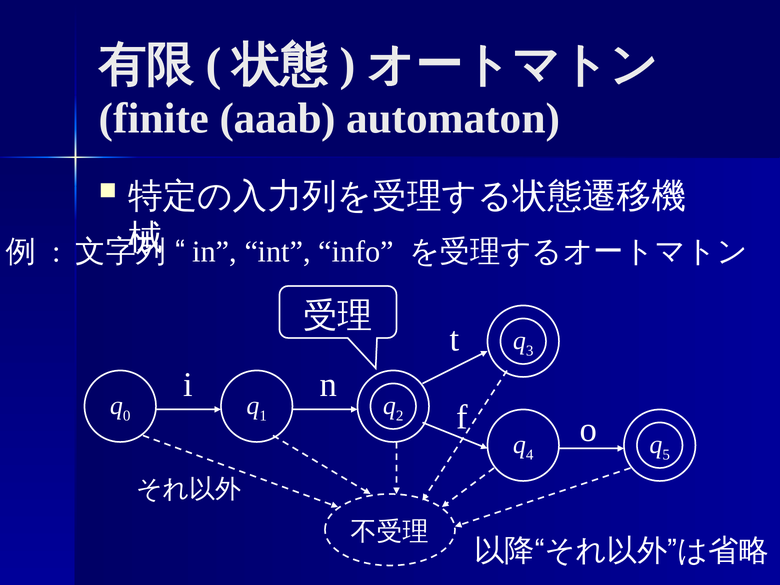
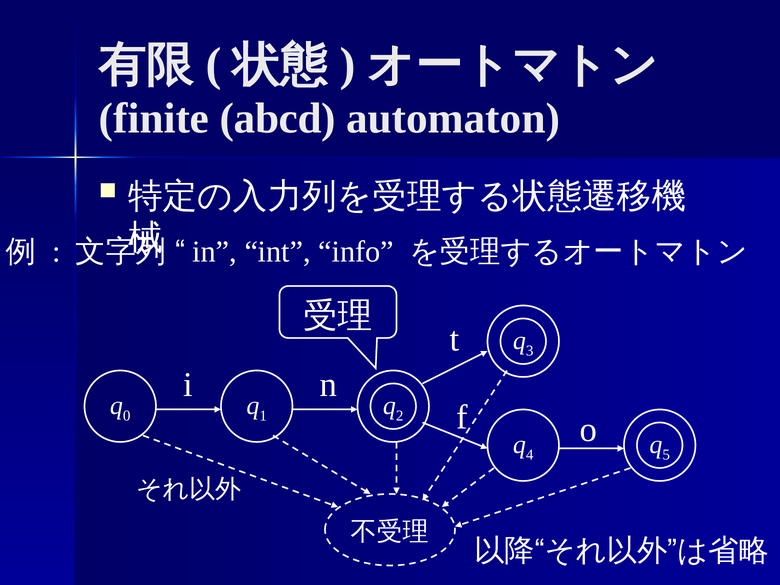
aaab: aaab -> abcd (278, 119)
